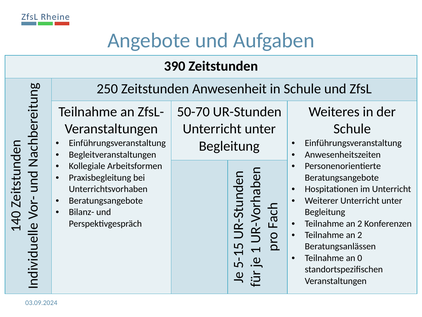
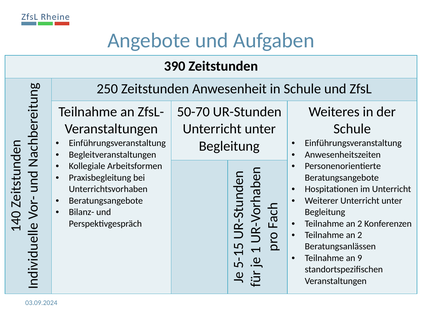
an 0: 0 -> 9 (360, 258)
